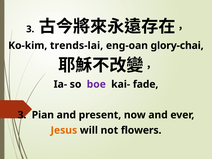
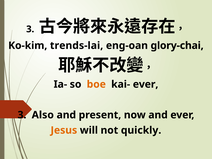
boe colour: purple -> orange (96, 84)
kai- fade: fade -> ever (146, 84)
Pian: Pian -> Also (43, 115)
flowers: flowers -> quickly (141, 130)
